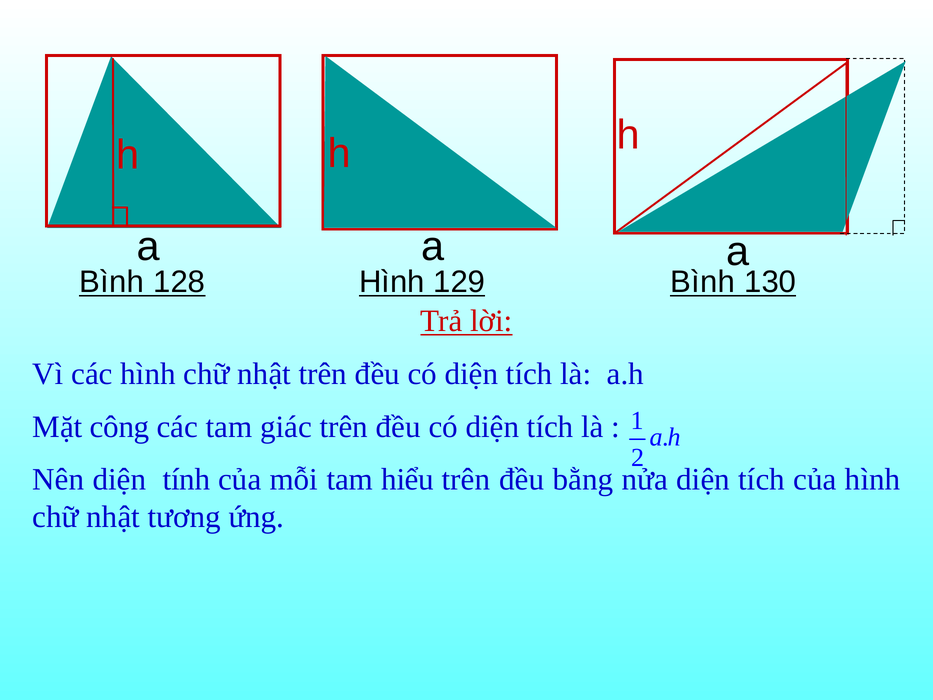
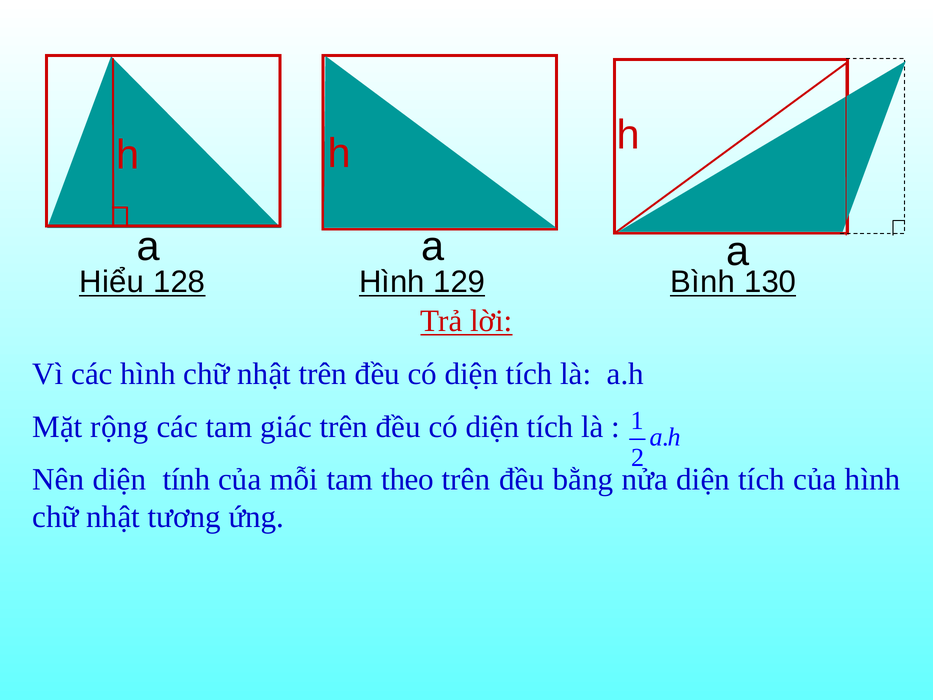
Bình: Bình -> Hiểu (112, 282)
công: công -> rộng (119, 427)
hiểu: hiểu -> theo (408, 479)
